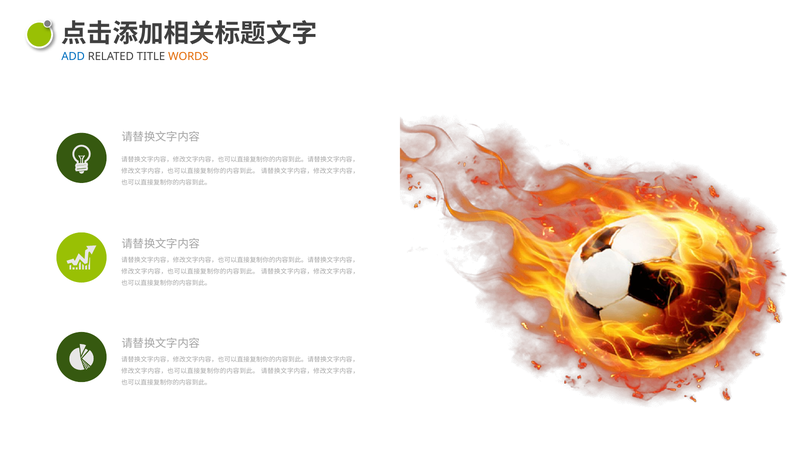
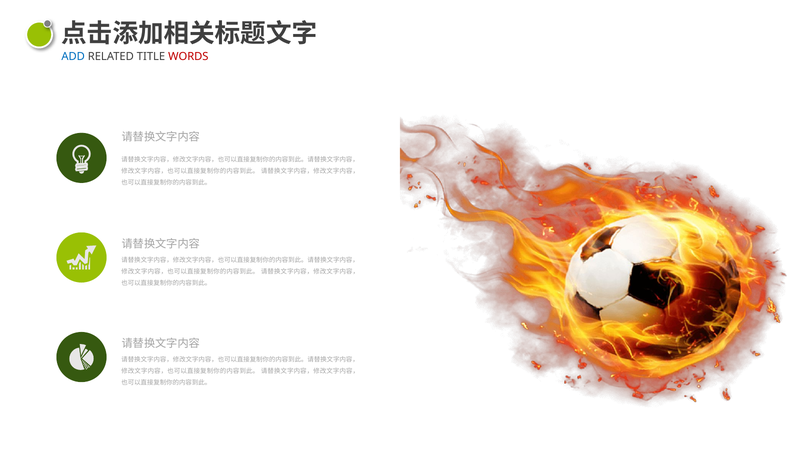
WORDS colour: orange -> red (188, 56)
